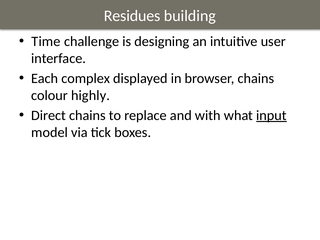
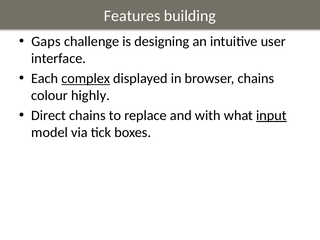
Residues: Residues -> Features (132, 16)
Time: Time -> Gaps (46, 41)
complex underline: none -> present (86, 78)
